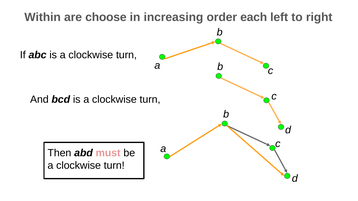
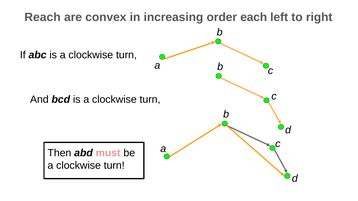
Within: Within -> Reach (43, 17)
choose: choose -> convex (106, 17)
